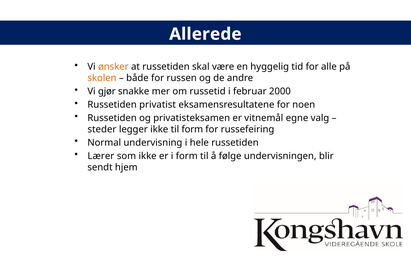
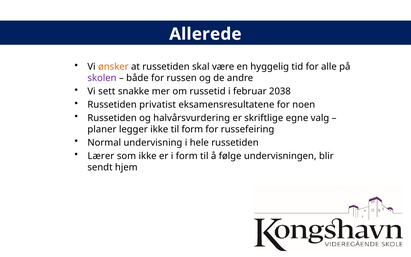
skolen colour: orange -> purple (102, 78)
gjør: gjør -> sett (107, 91)
2000: 2000 -> 2038 (280, 91)
privatisteksamen: privatisteksamen -> halvårsvurdering (192, 118)
vitnemål: vitnemål -> skriftlige (264, 118)
steder: steder -> planer (102, 129)
